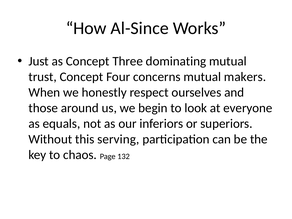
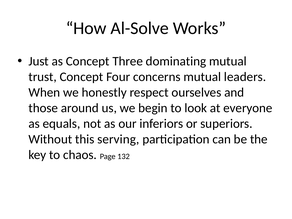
Al-Since: Al-Since -> Al-Solve (140, 28)
makers: makers -> leaders (245, 77)
